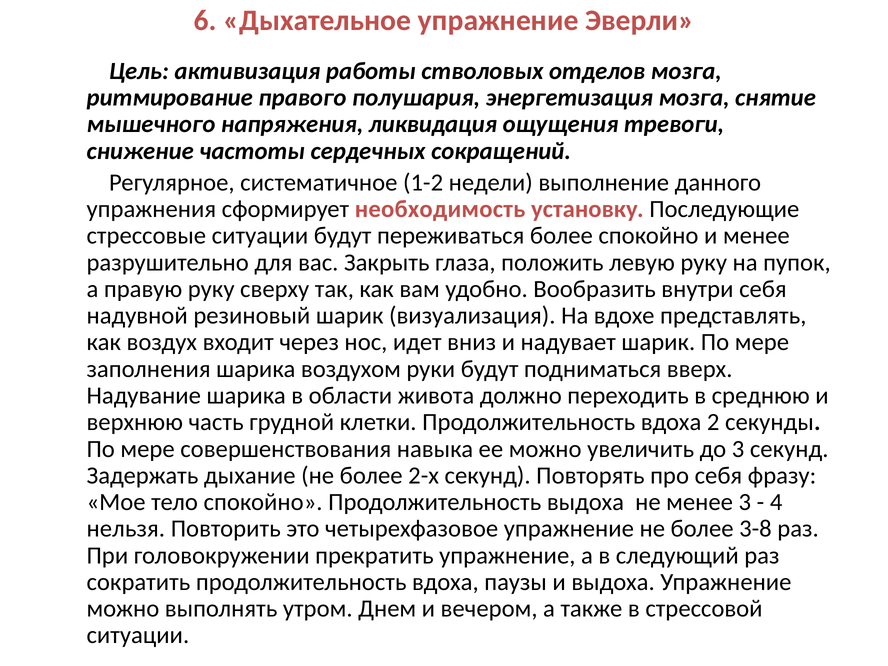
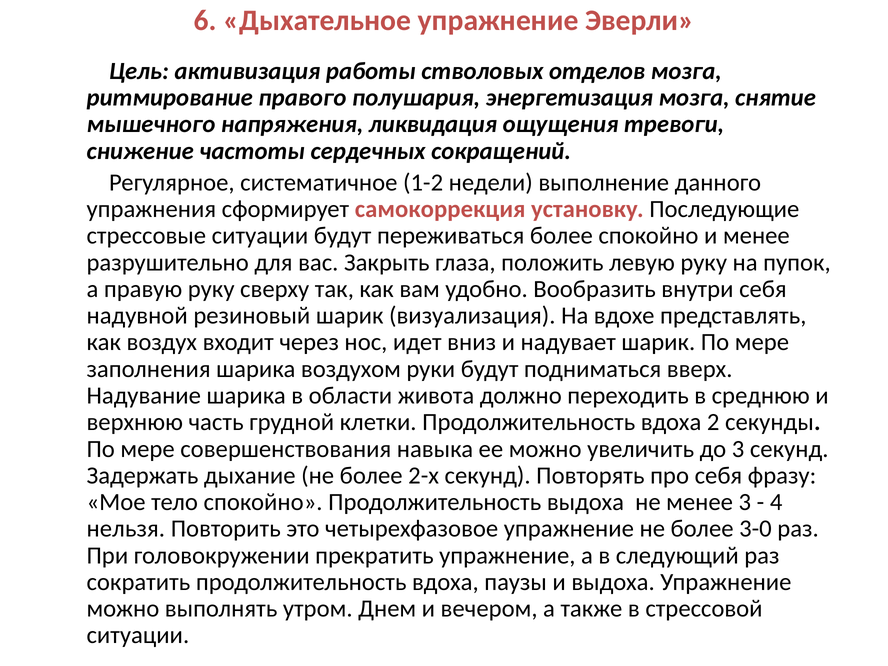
необходимость: необходимость -> самокоррекция (440, 209)
3-8: 3-8 -> 3-0 (755, 529)
